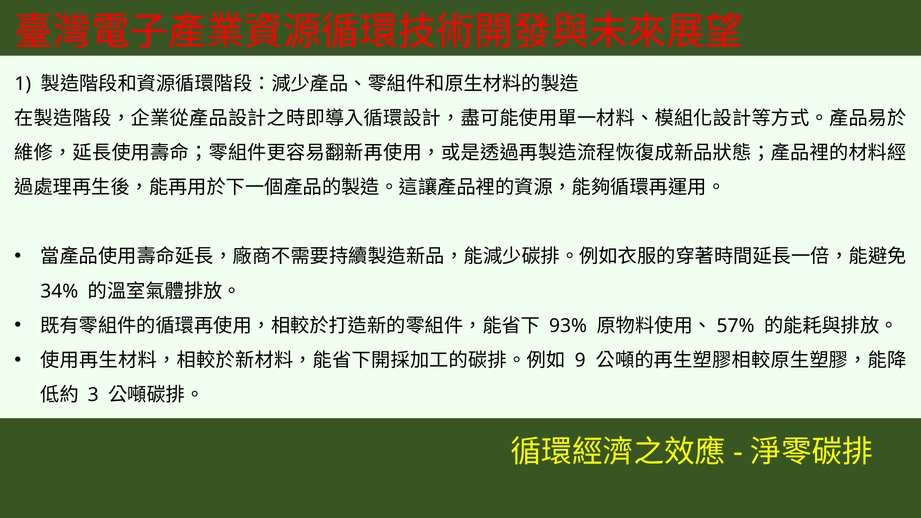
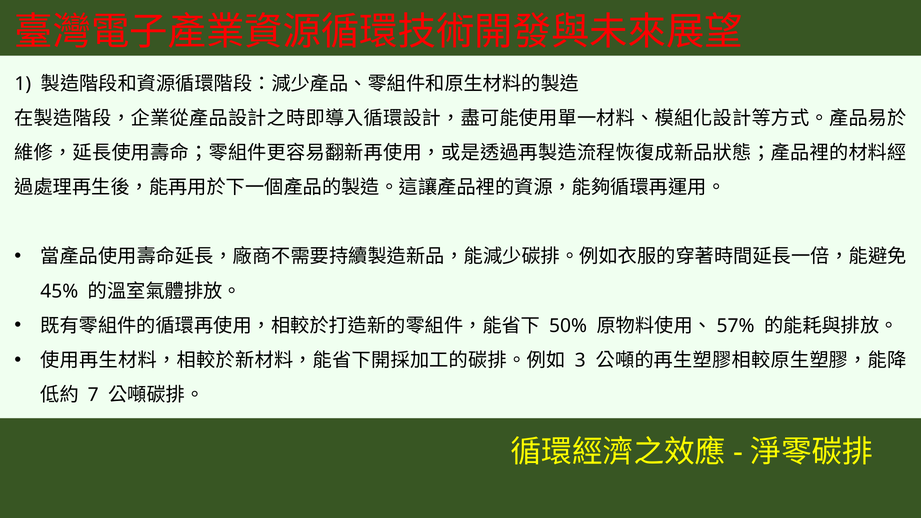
34%: 34% -> 45% (59, 291)
93%: 93% -> 50% (568, 326)
9: 9 -> 3 (580, 360)
3: 3 -> 7 (93, 395)
